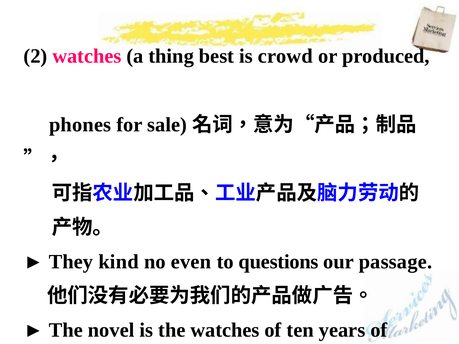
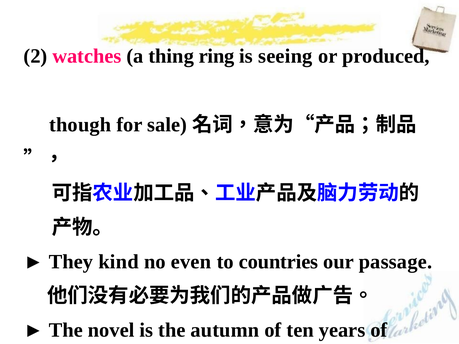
best: best -> ring (217, 56)
crowd: crowd -> seeing (285, 56)
phones: phones -> though (80, 125)
questions: questions -> countries (279, 262)
the watches: watches -> autumn (225, 330)
